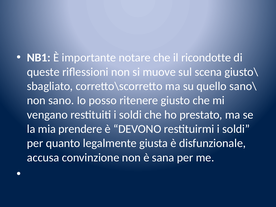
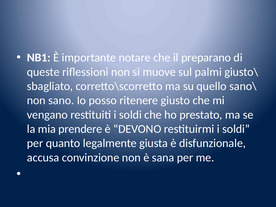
ricondotte: ricondotte -> preparano (206, 58)
scena: scena -> palmi (208, 72)
